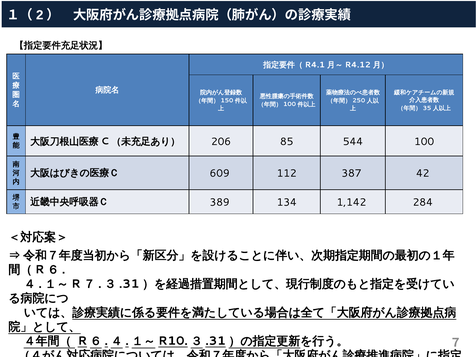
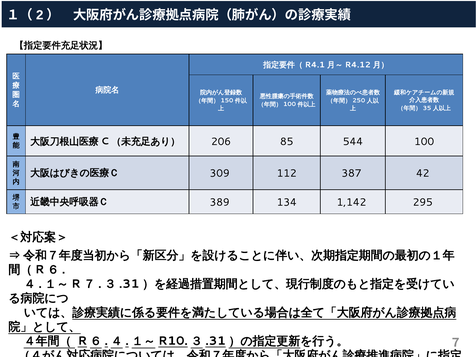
609: 609 -> 309 (220, 173)
284: 284 -> 295 (423, 203)
